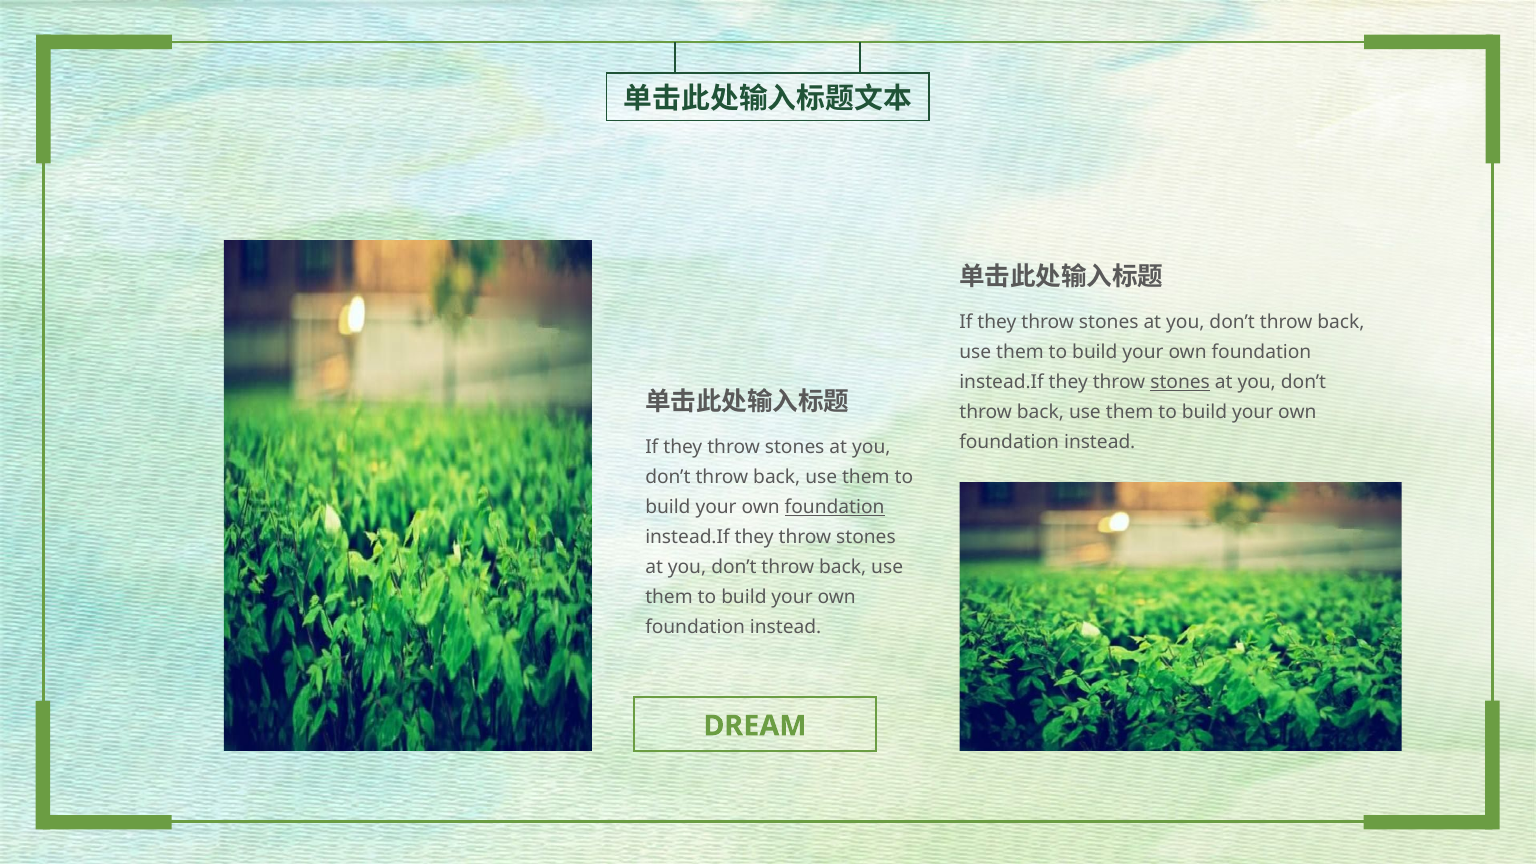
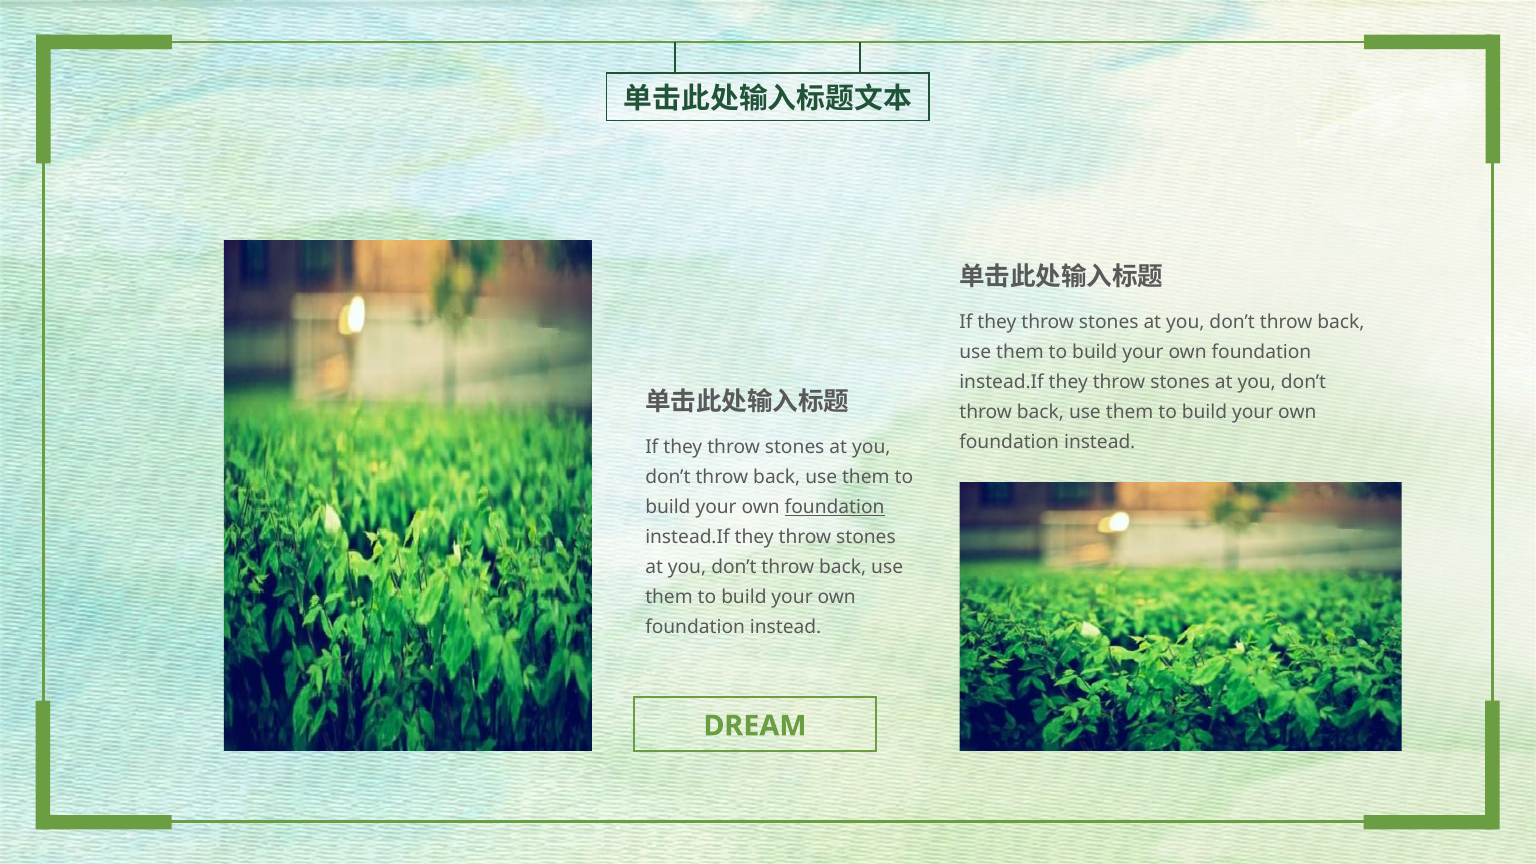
stones underline: present -> none (1180, 382)
